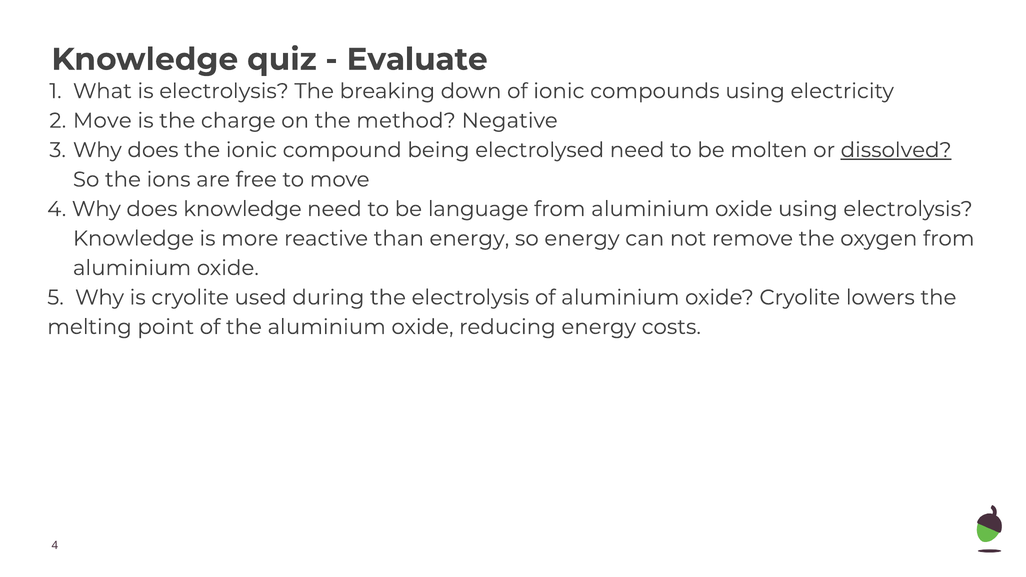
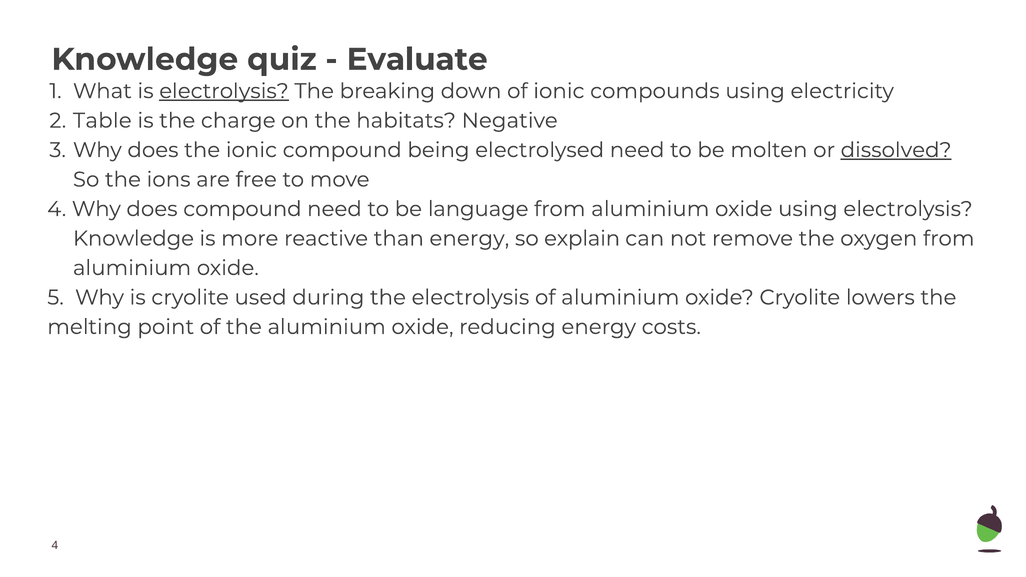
electrolysis underline: none -> present (224, 91)
Move: Move -> Table (102, 121)
method: method -> habitats (406, 121)
does knowledge: knowledge -> compound (242, 209)
so energy: energy -> explain (582, 239)
